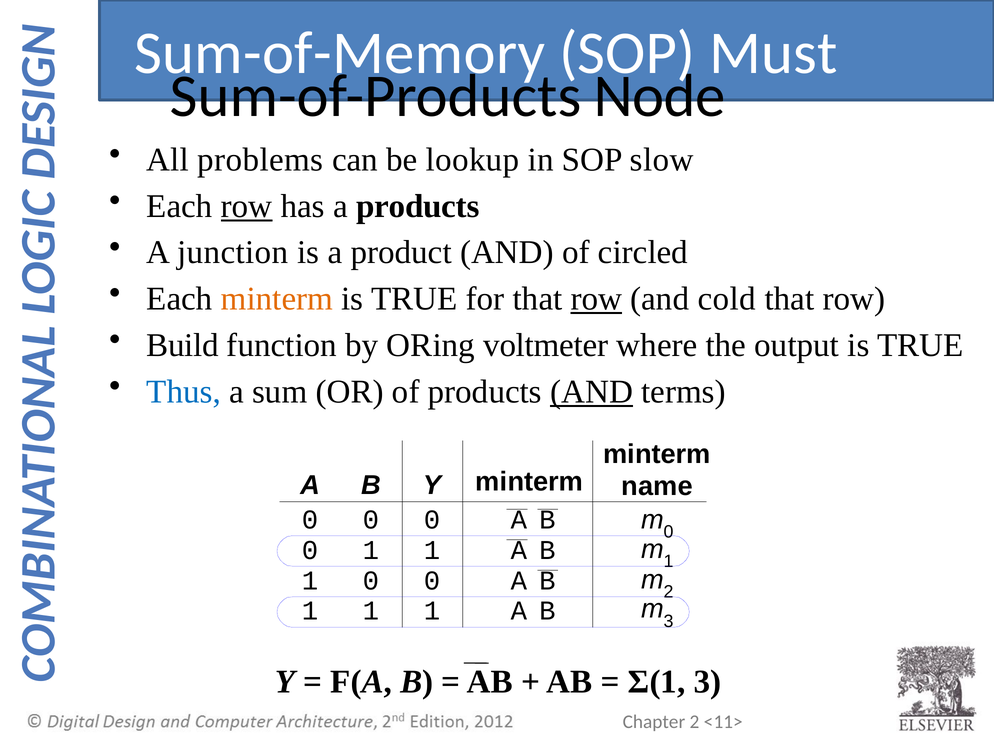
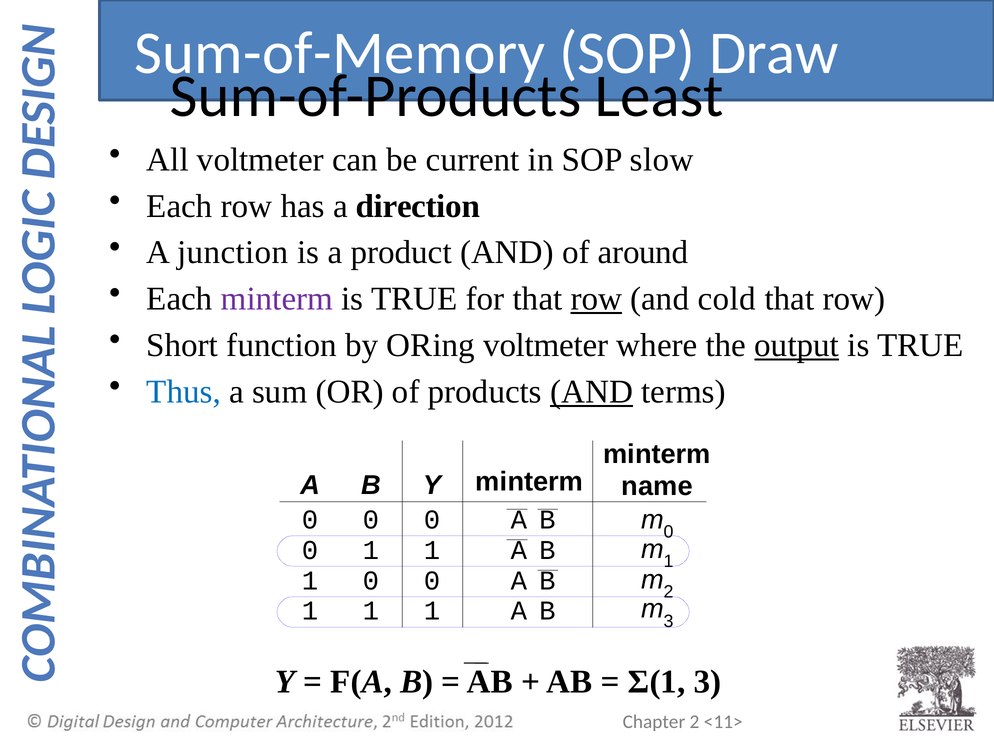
Must: Must -> Draw (774, 53)
Node: Node -> Least (659, 96)
All problems: problems -> voltmeter (260, 160)
lookup: lookup -> current (473, 160)
row underline: present -> none (247, 206)
a products: products -> direction (418, 206)
circled: circled -> around (643, 252)
minterm colour: orange -> purple (277, 299)
Build: Build -> Short (182, 345)
output underline: none -> present (797, 345)
